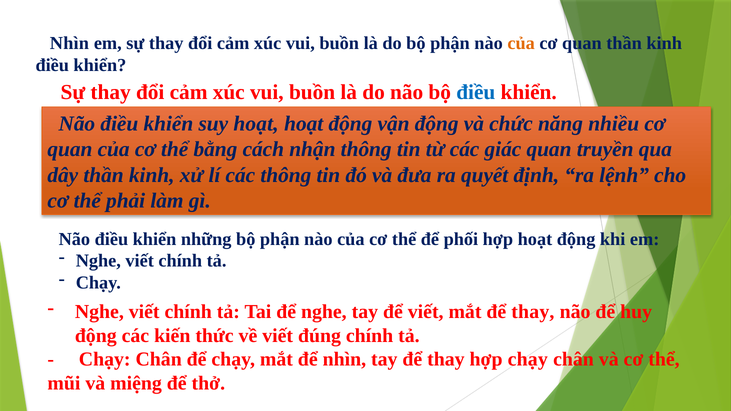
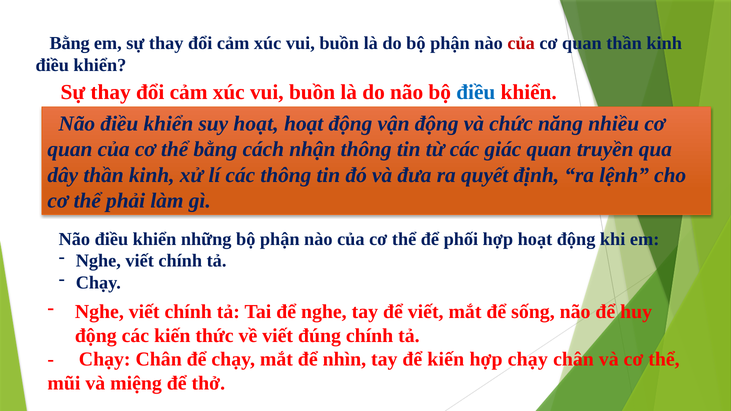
Nhìn: Nhìn -> Bằng (70, 43)
của colour: orange -> red (521, 43)
mắt để thay: thay -> sống (533, 312)
tay để thay: thay -> kiến (446, 360)
